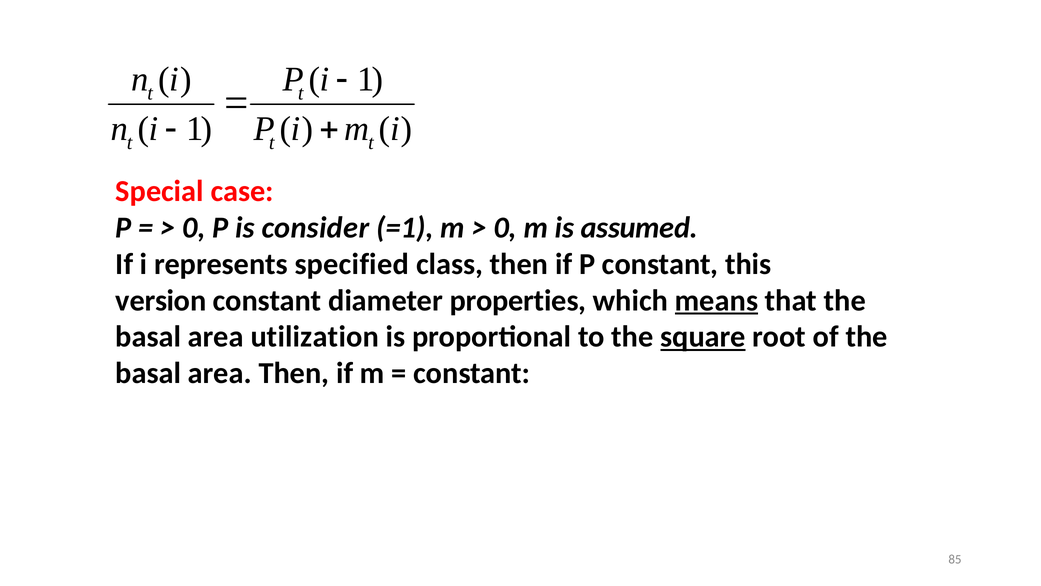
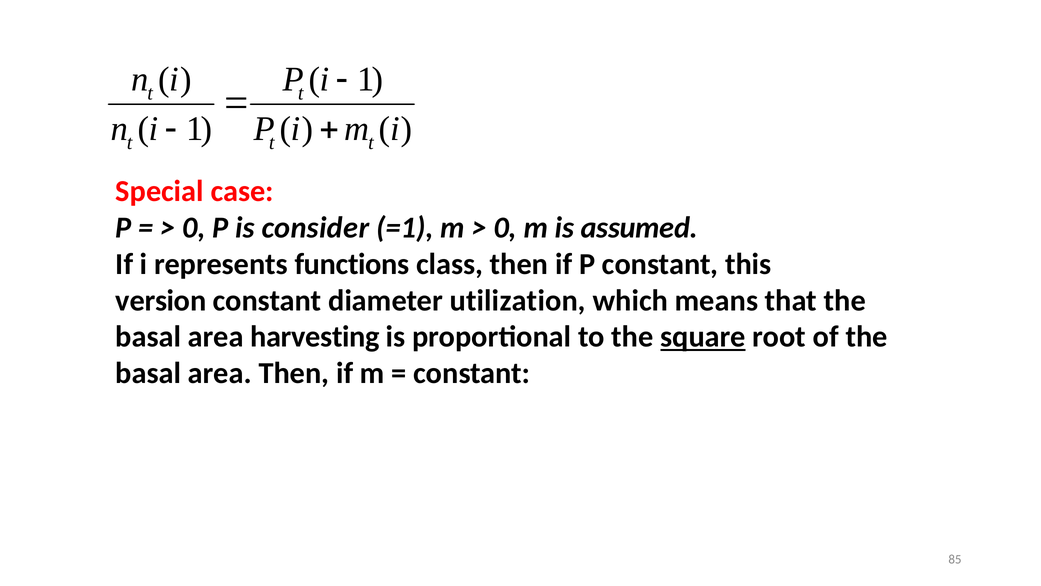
specified: specified -> functions (352, 264)
properties: properties -> utilization (518, 300)
means underline: present -> none (716, 300)
utilization: utilization -> harvesting (315, 337)
